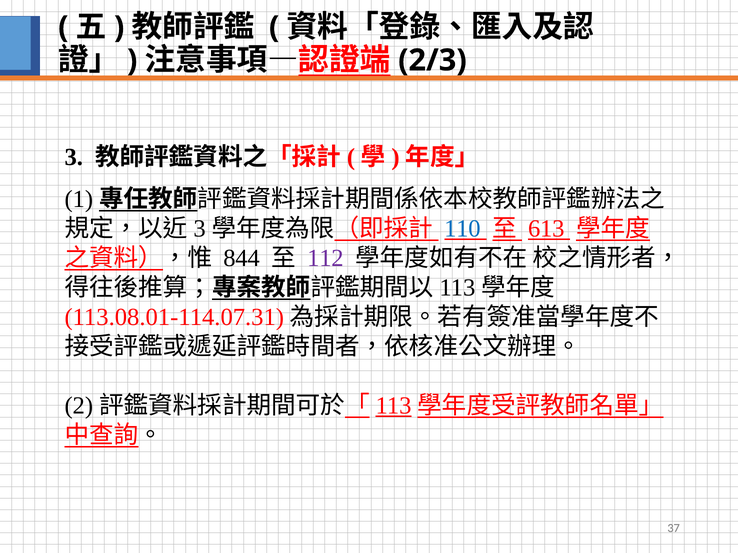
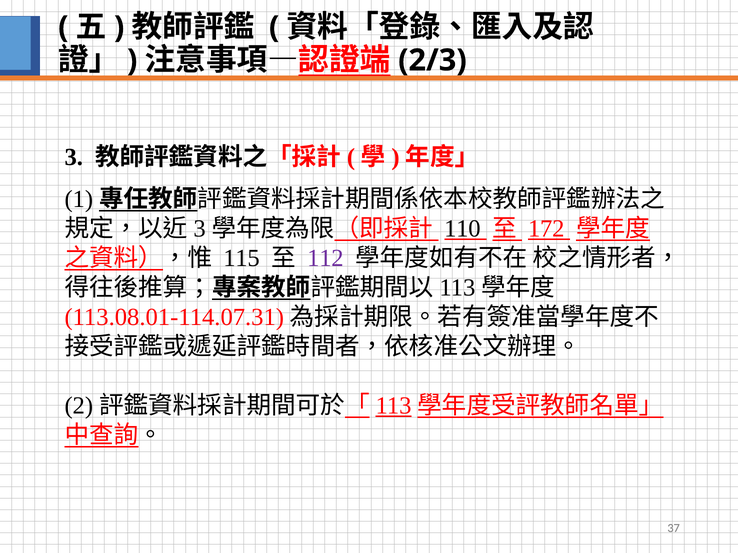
110 colour: blue -> black (462, 229)
613: 613 -> 172 (546, 229)
844: 844 -> 115 (242, 258)
